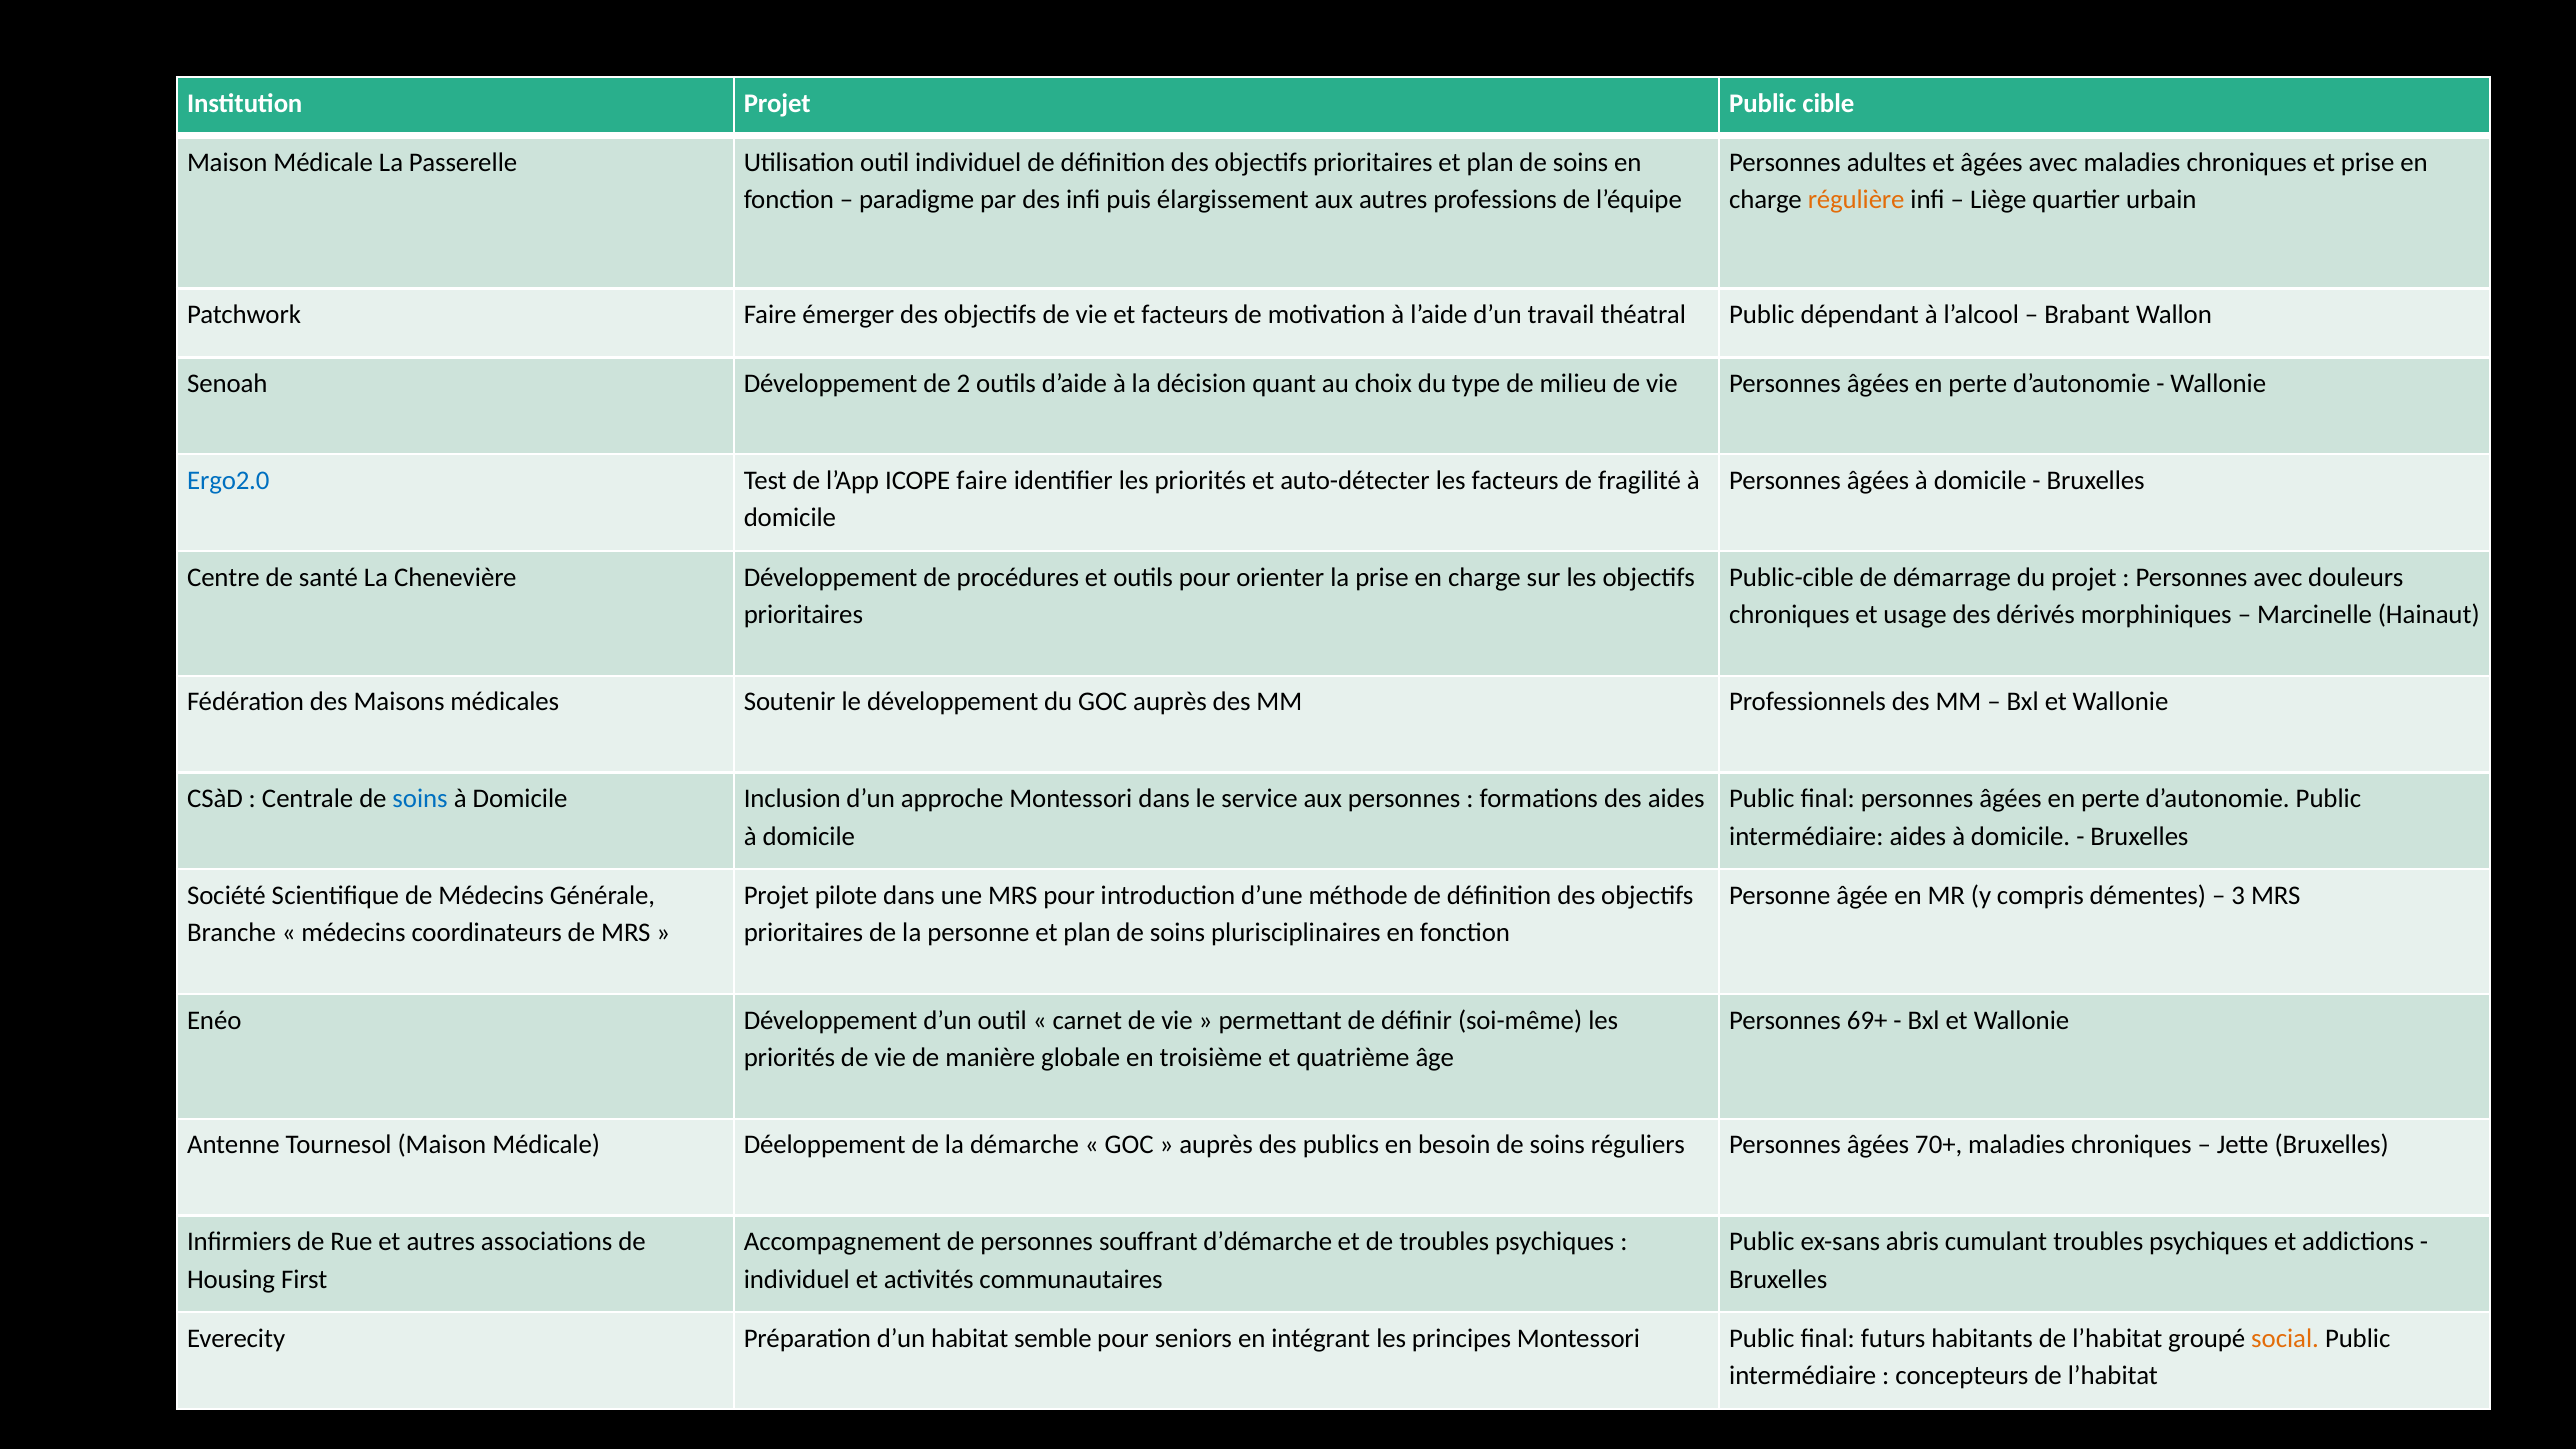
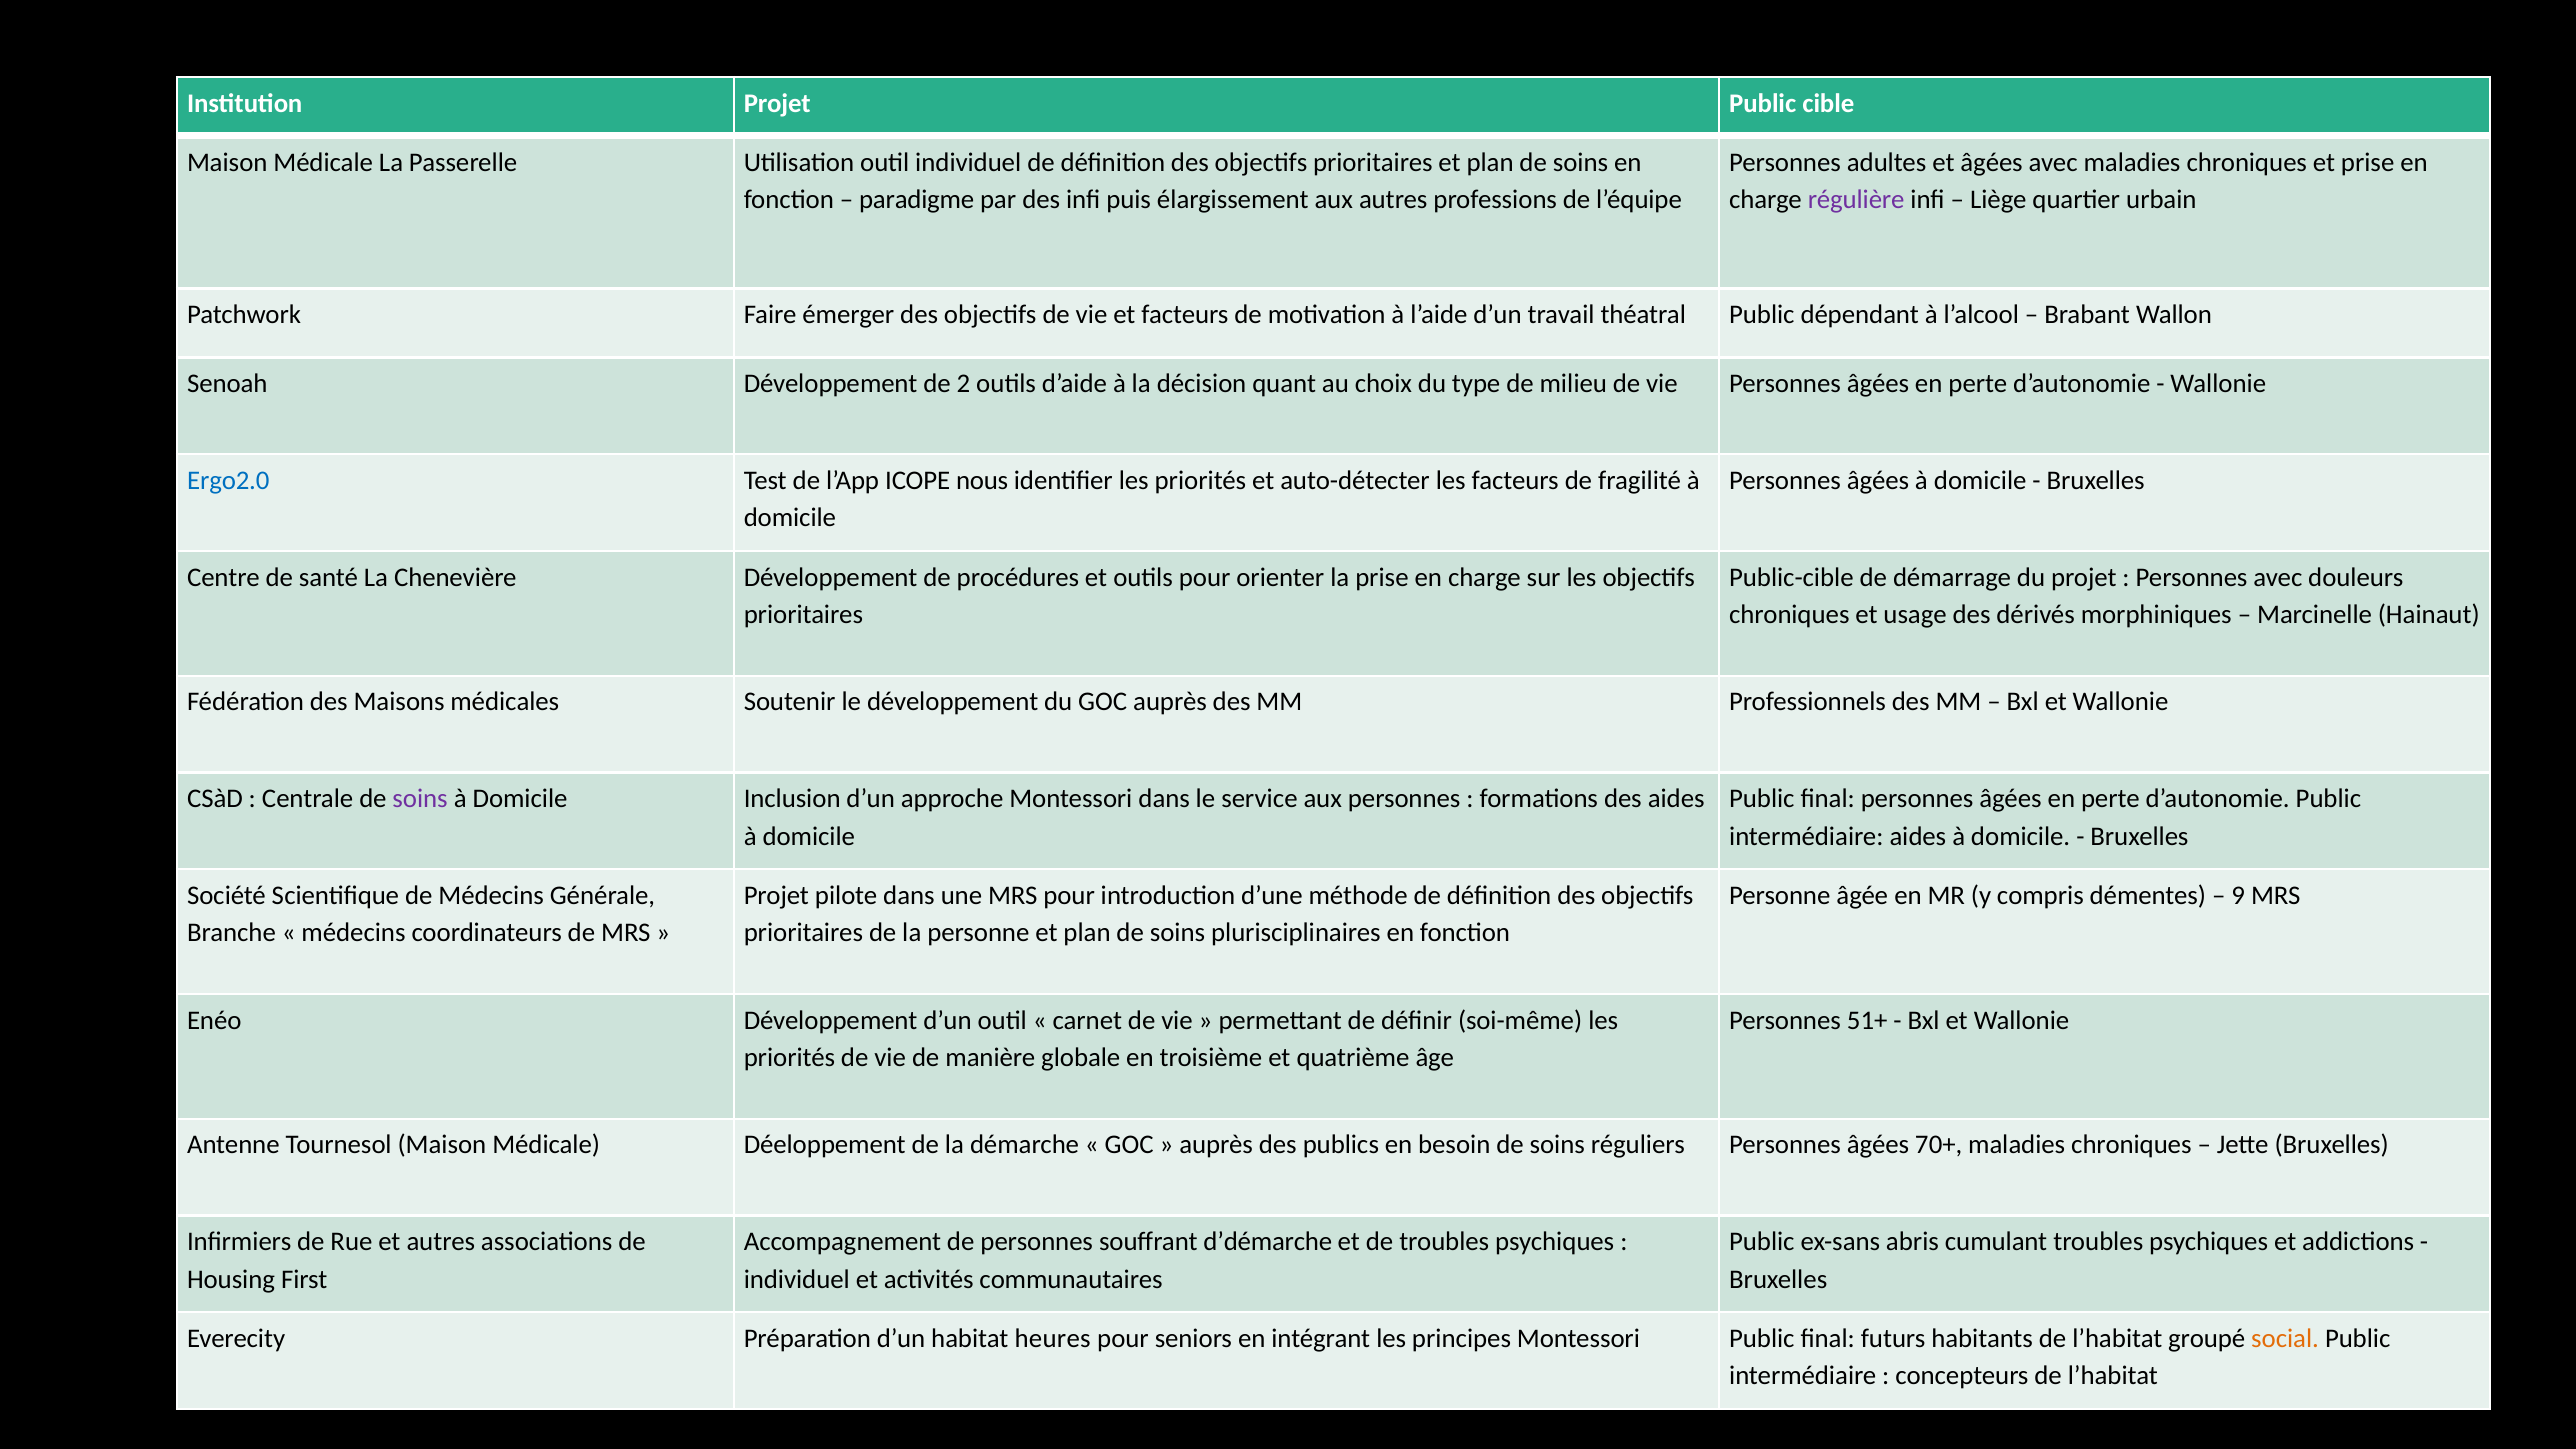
régulière colour: orange -> purple (1856, 200)
ICOPE faire: faire -> nous (982, 481)
soins colour: blue -> purple (420, 799)
3: 3 -> 9 (2238, 896)
69+: 69+ -> 51+ (1867, 1020)
semble: semble -> heures (1053, 1339)
